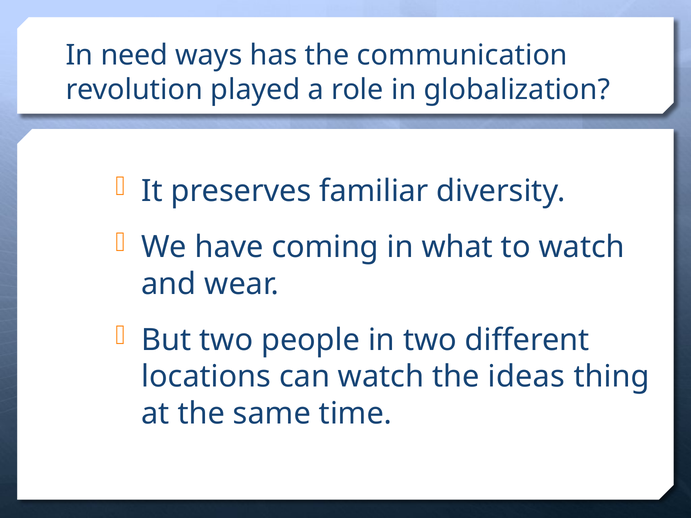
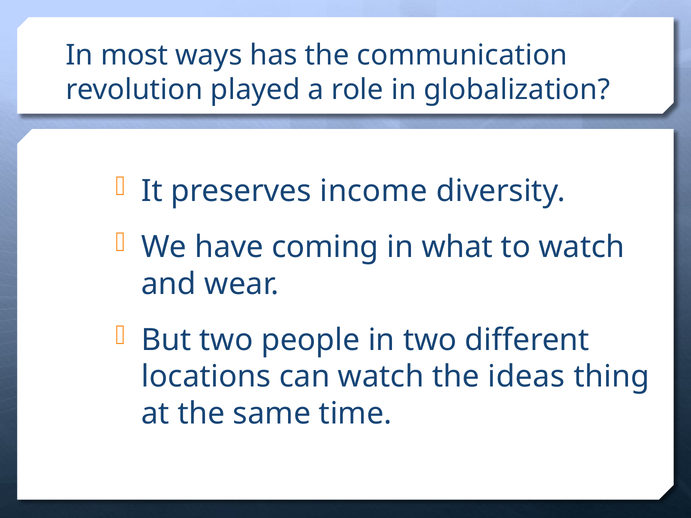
need: need -> most (134, 55)
familiar: familiar -> income (374, 191)
